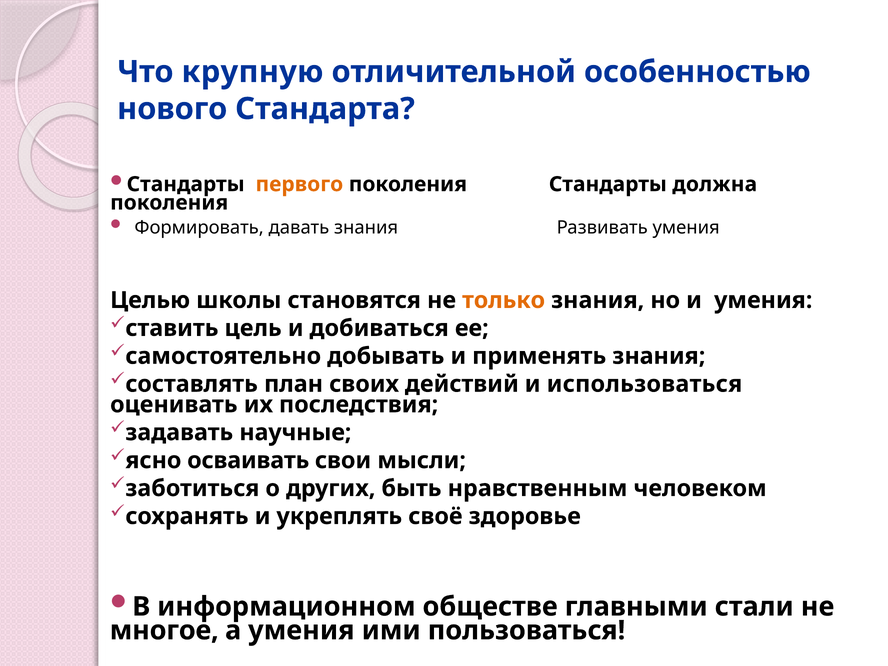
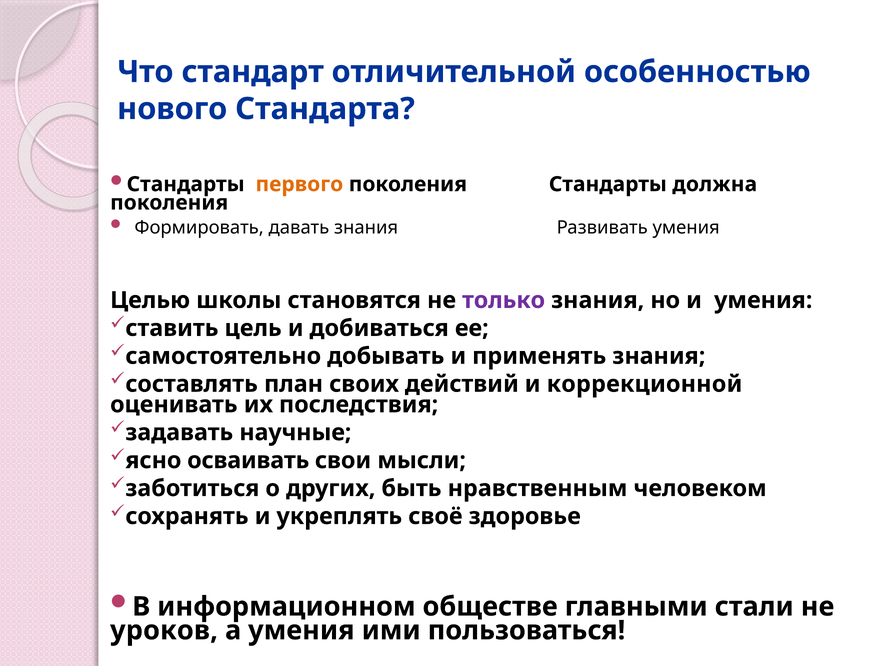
крупную: крупную -> стандарт (253, 72)
только colour: orange -> purple (504, 300)
использоваться: использоваться -> коррекционной (644, 384)
многое: многое -> уроков (164, 630)
